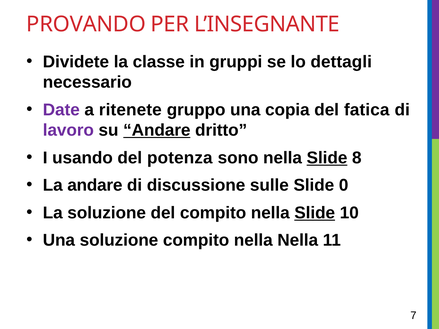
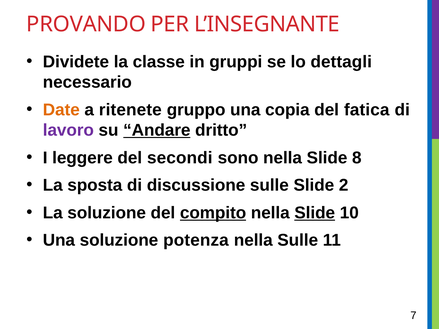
Date colour: purple -> orange (61, 110)
usando: usando -> leggere (83, 158)
potenza: potenza -> secondi (180, 158)
Slide underline: present -> none (327, 158)
La andare: andare -> sposta (95, 185)
0: 0 -> 2 (344, 185)
compito underline: none -> present (213, 213)
soluzione compito: compito -> potenza (196, 240)
nella Nella: Nella -> Sulle (298, 240)
